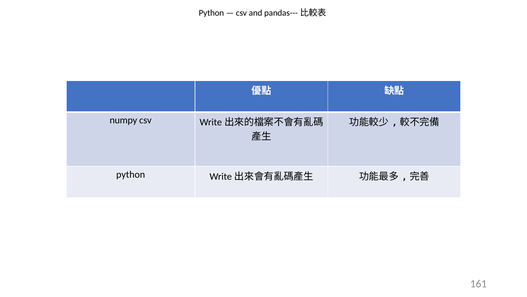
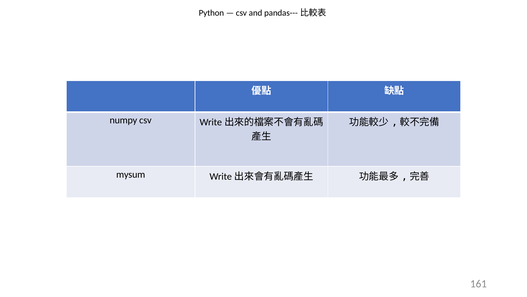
python: python -> mysum (131, 174)
